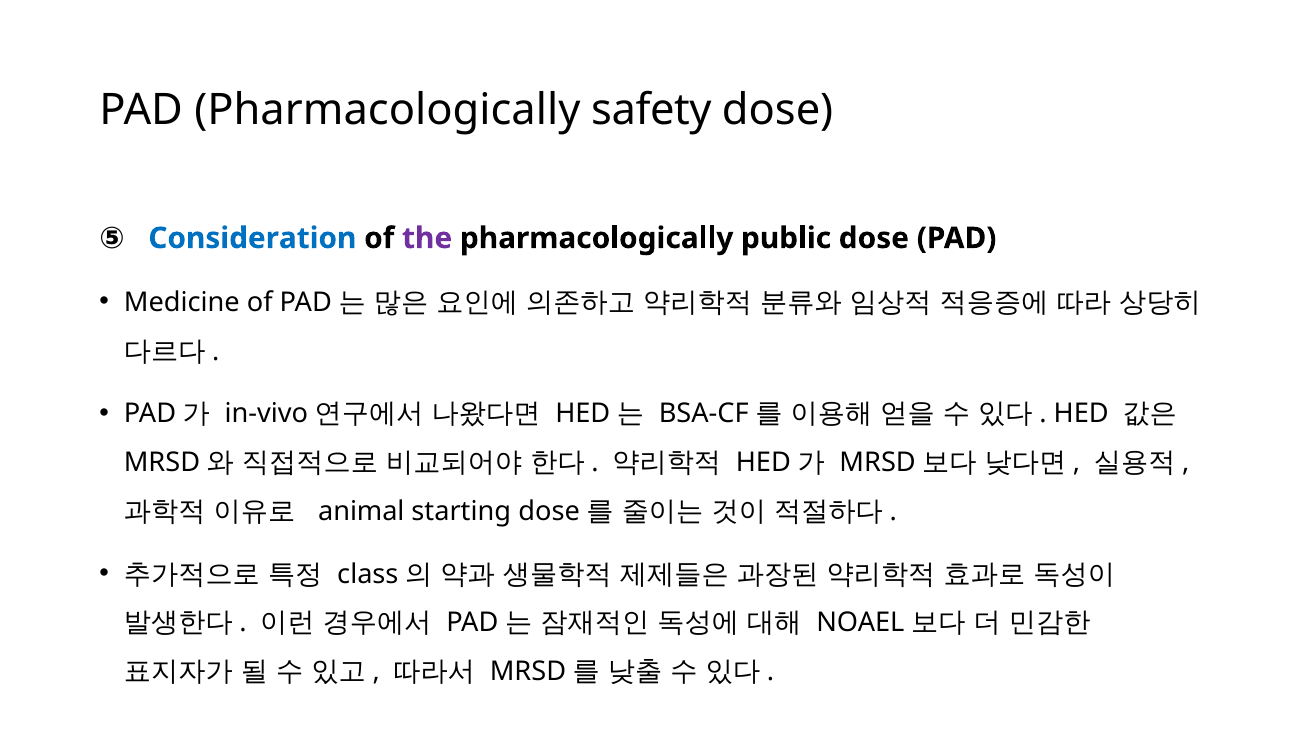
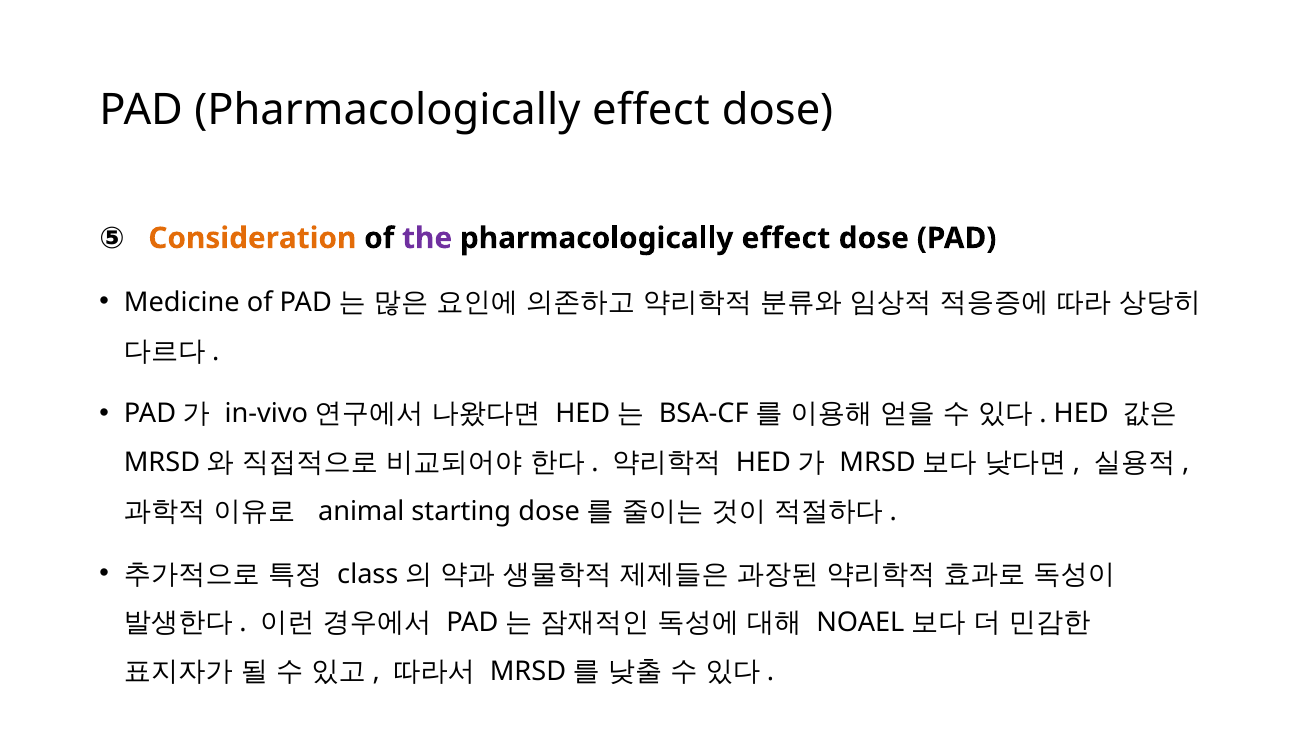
PAD Pharmacologically safety: safety -> effect (651, 110)
Consideration colour: blue -> orange (252, 238)
public: public -> effect (786, 238)
